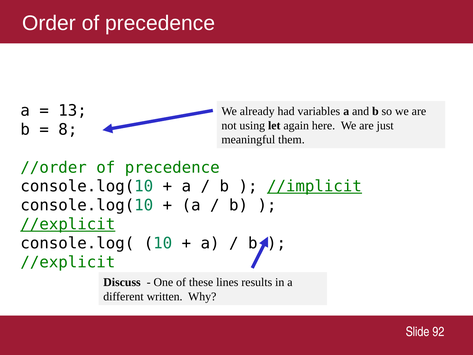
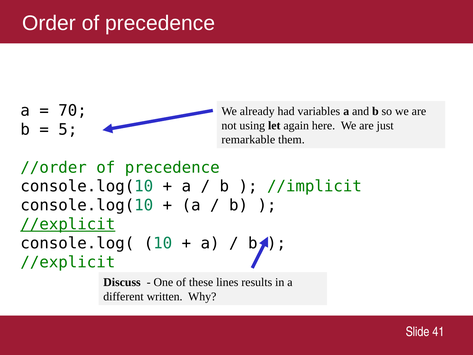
13: 13 -> 70 (73, 111)
8: 8 -> 5 (68, 130)
meaningful: meaningful -> remarkable (248, 140)
//implicit underline: present -> none (314, 186)
92: 92 -> 41 (439, 332)
